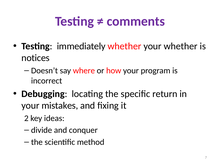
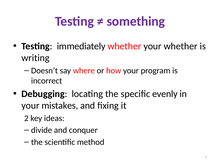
comments: comments -> something (136, 21)
notices: notices -> writing (36, 58)
return: return -> evenly (165, 94)
